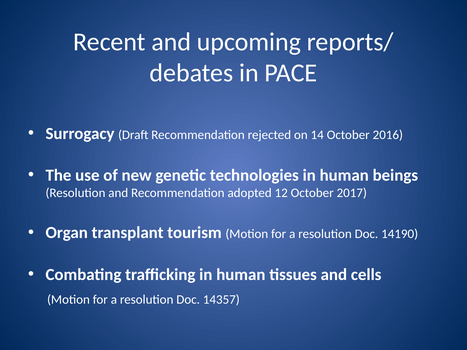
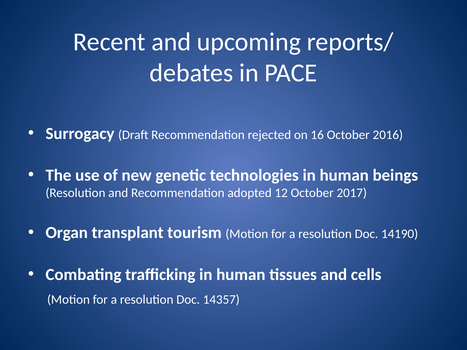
14: 14 -> 16 (317, 135)
